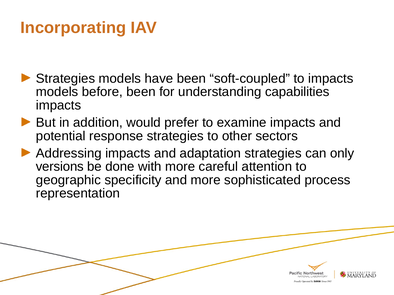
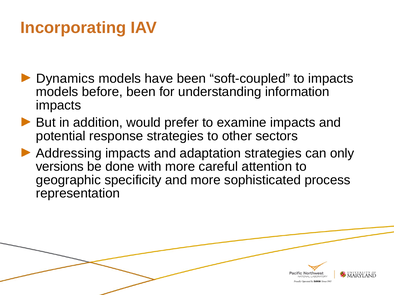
Strategies: Strategies -> Dynamics (65, 79)
capabilities: capabilities -> information (297, 92)
